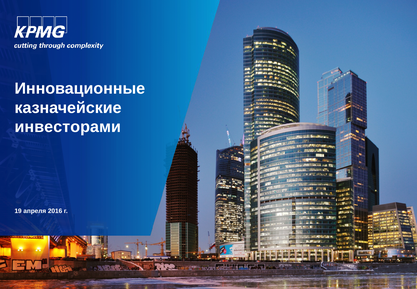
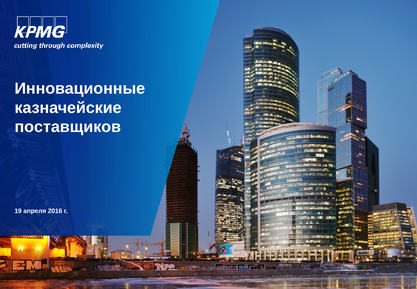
инвесторами: инвесторами -> поставщиков (68, 127)
